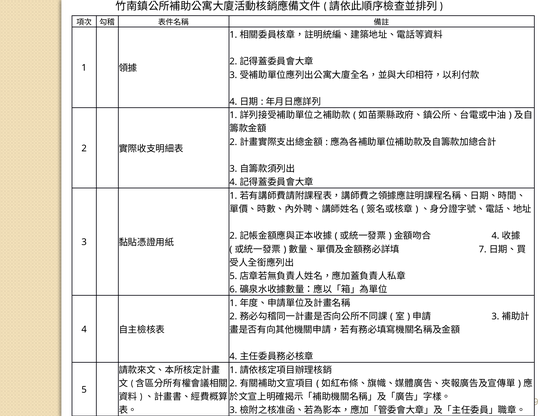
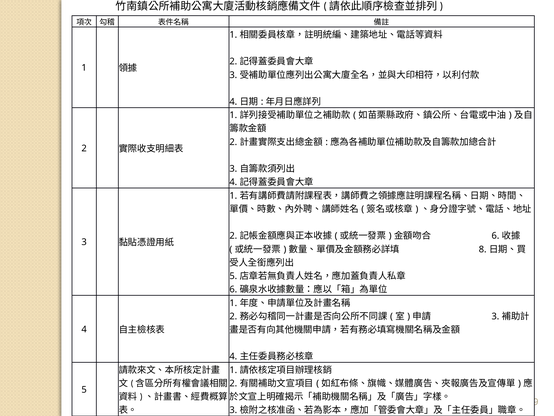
4: 4 -> 6 (495, 236)
7: 7 -> 8 (483, 249)
